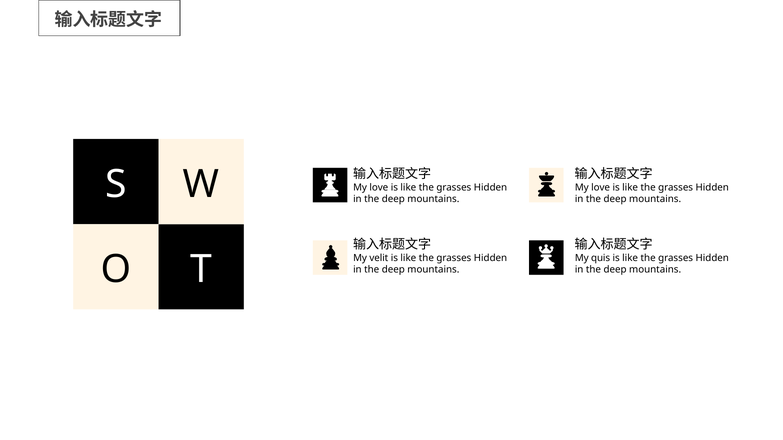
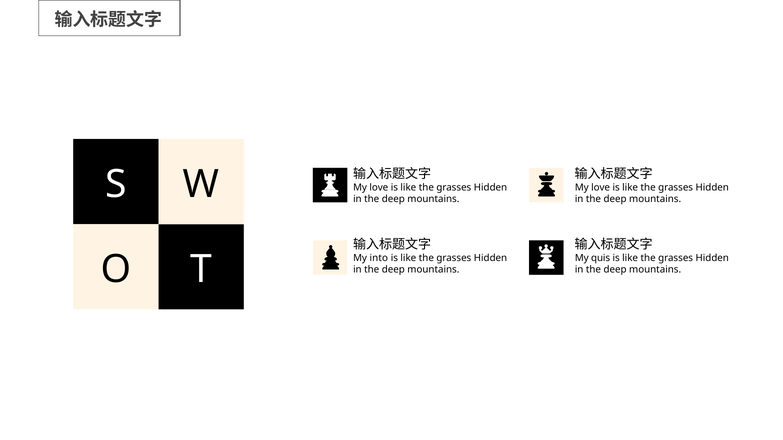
velit: velit -> into (379, 258)
